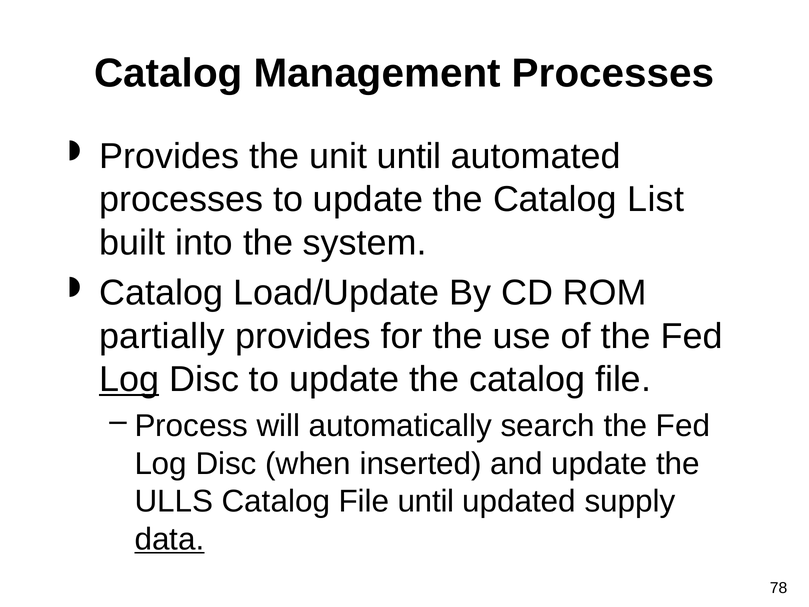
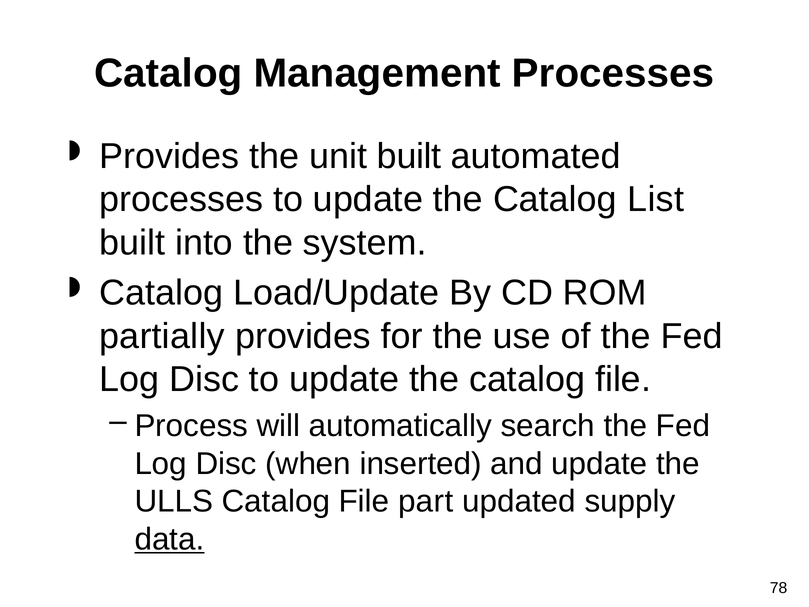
unit until: until -> built (409, 156)
Log underline: present -> none (129, 379)
File until: until -> part (426, 501)
